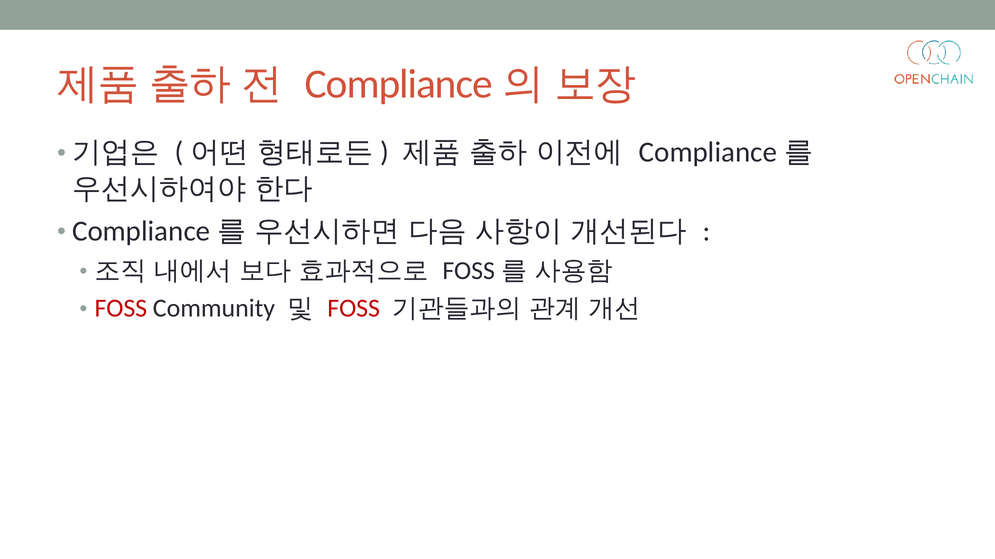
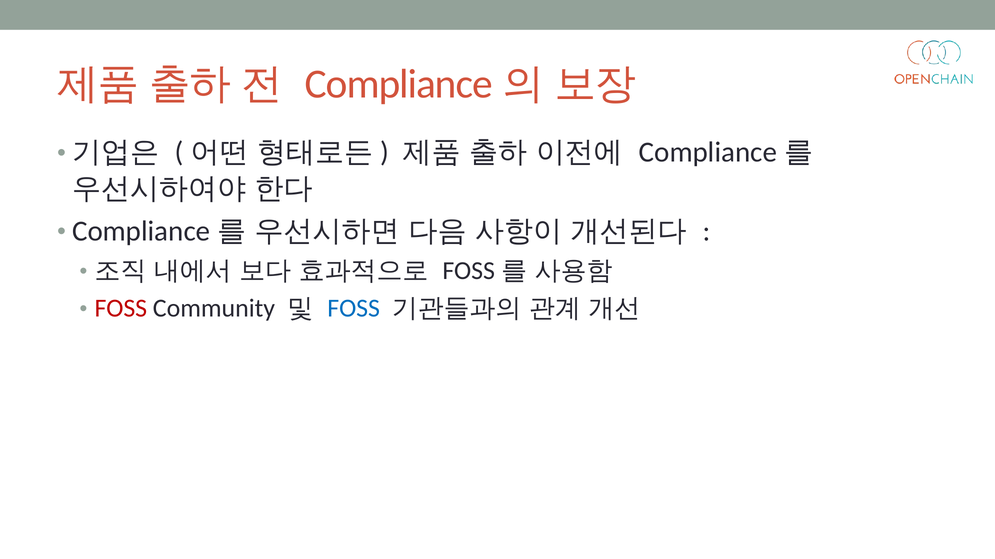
FOSS colour: red -> blue (354, 309)
